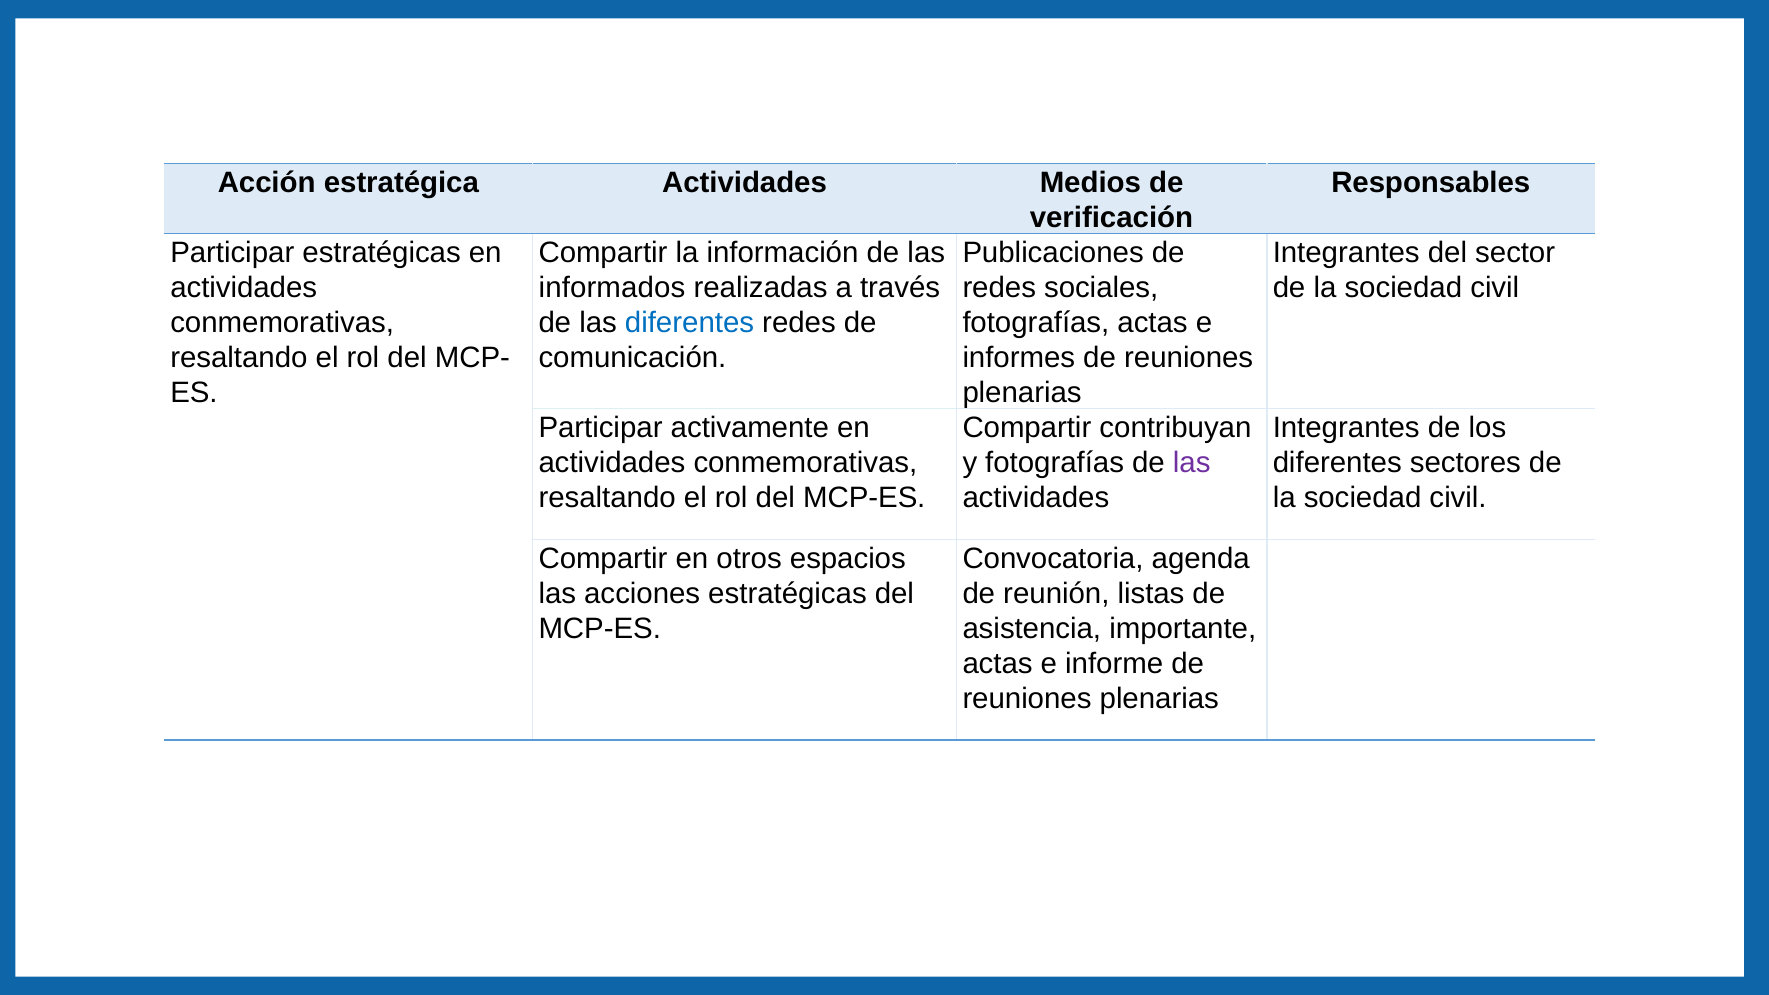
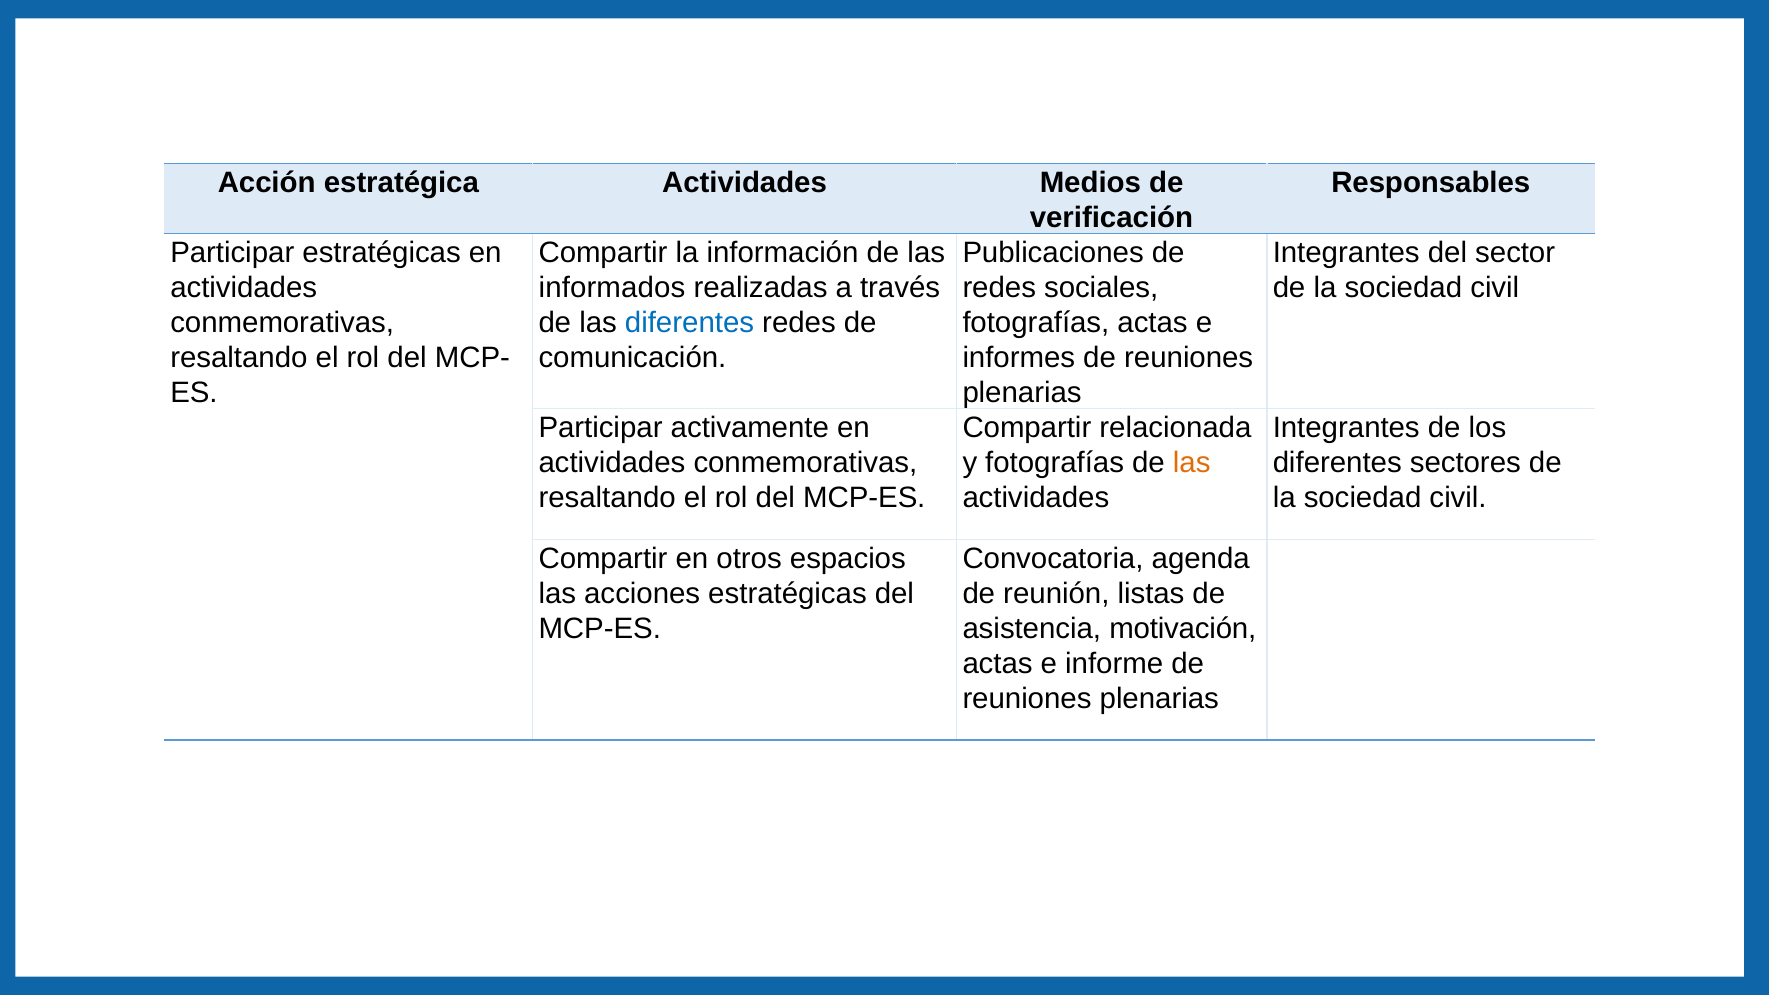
contribuyan: contribuyan -> relacionada (1175, 428)
las colour: purple -> orange (1192, 463)
importante: importante -> motivación (1183, 629)
